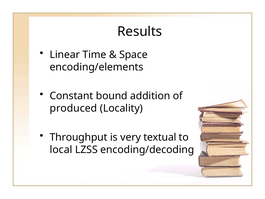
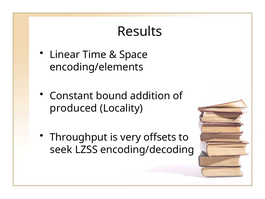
textual: textual -> offsets (160, 137)
local: local -> seek (61, 149)
